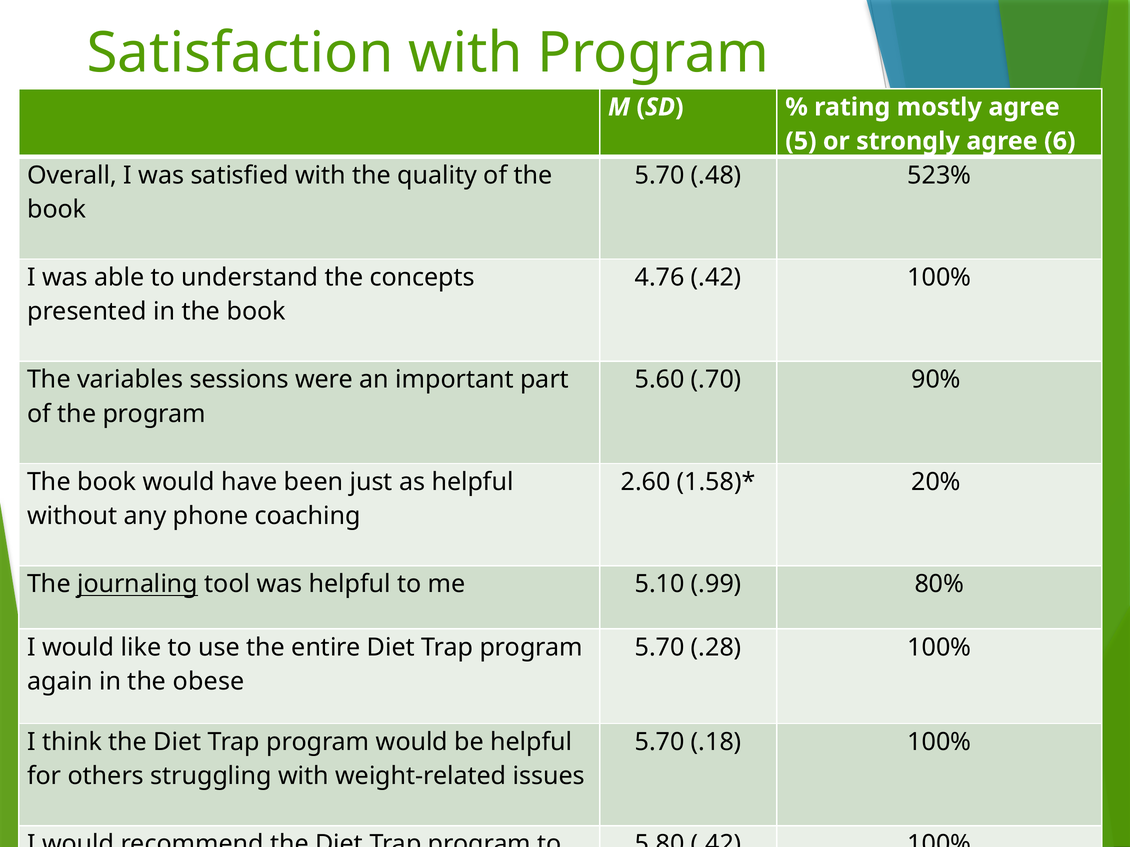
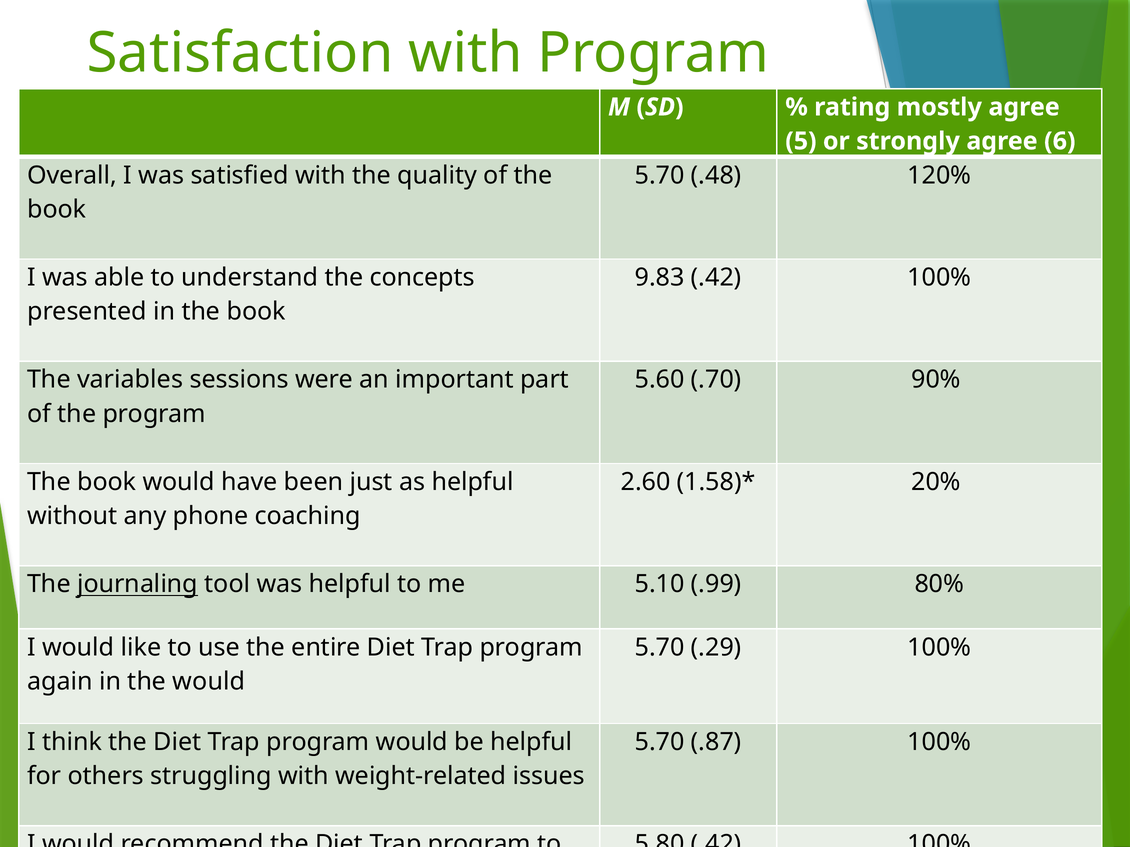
523%: 523% -> 120% (939, 175)
4.76: 4.76 -> 9.83 (660, 278)
.28: .28 -> .29 (716, 648)
the obese: obese -> would (209, 682)
.18: .18 -> .87 (716, 742)
